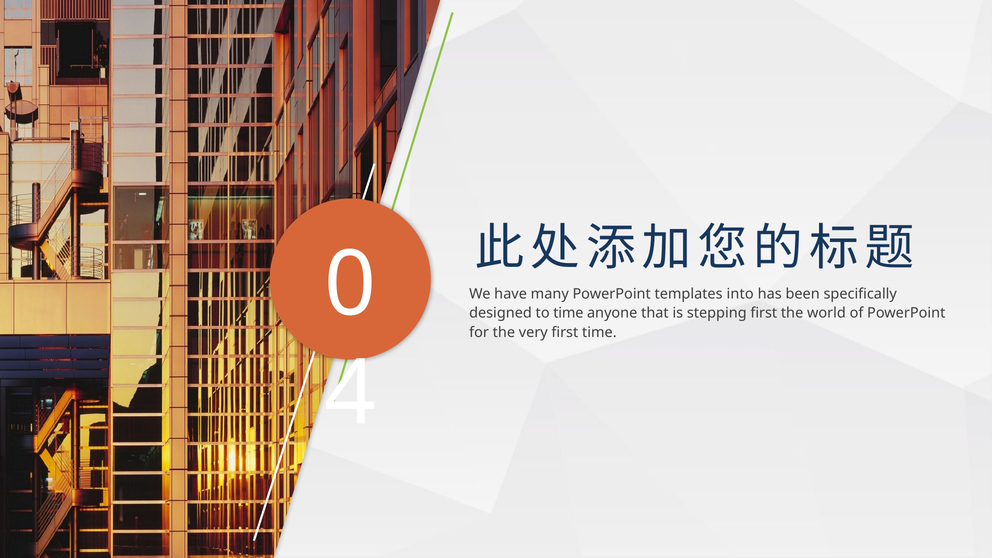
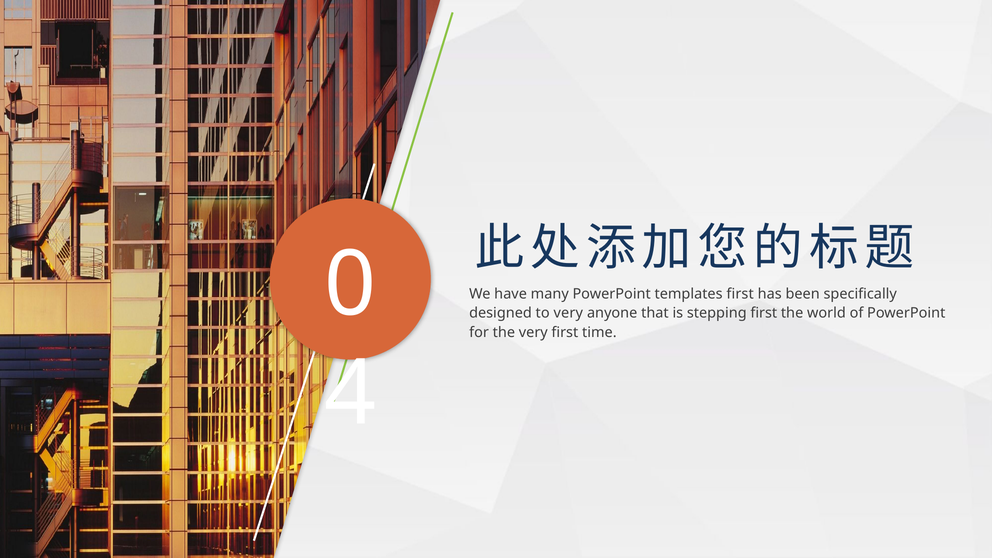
templates into: into -> first (740, 294)
to time: time -> very (568, 313)
